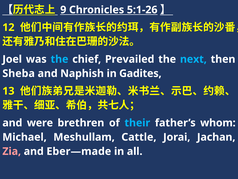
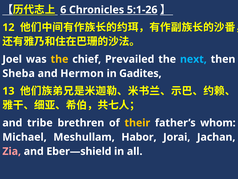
9: 9 -> 6 (63, 10)
the colour: light blue -> yellow (59, 59)
Naphish: Naphish -> Hermon (82, 73)
were: were -> tribe (40, 123)
their colour: light blue -> yellow (137, 123)
Cattle: Cattle -> Habor (139, 137)
Eber—made: Eber—made -> Eber—shield (79, 151)
